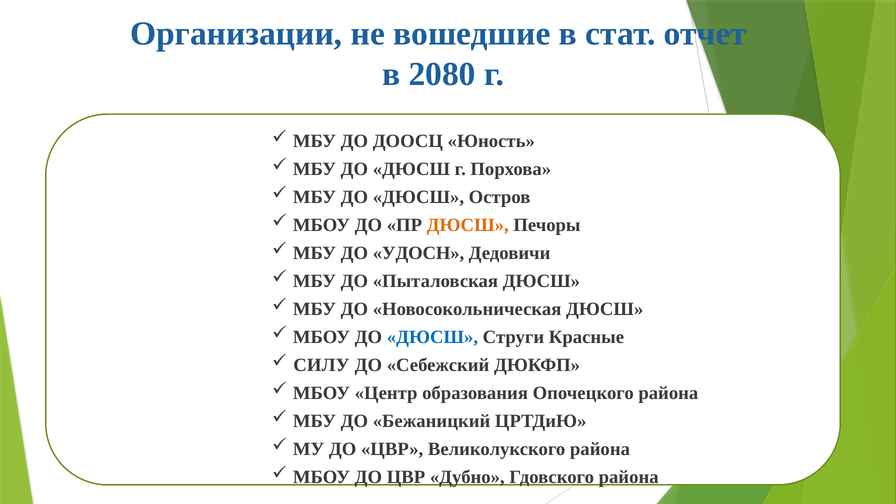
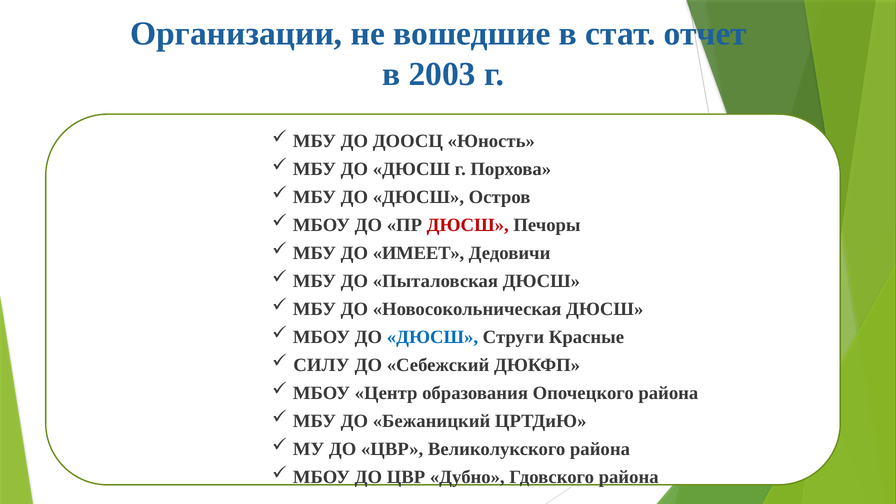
2080: 2080 -> 2003 (442, 74)
ДЮСШ colour: orange -> red (468, 225)
УДОСН: УДОСН -> ИМЕЕТ (419, 253)
